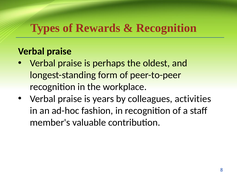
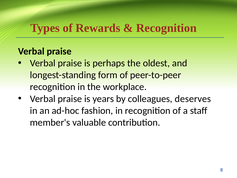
activities: activities -> deserves (193, 99)
